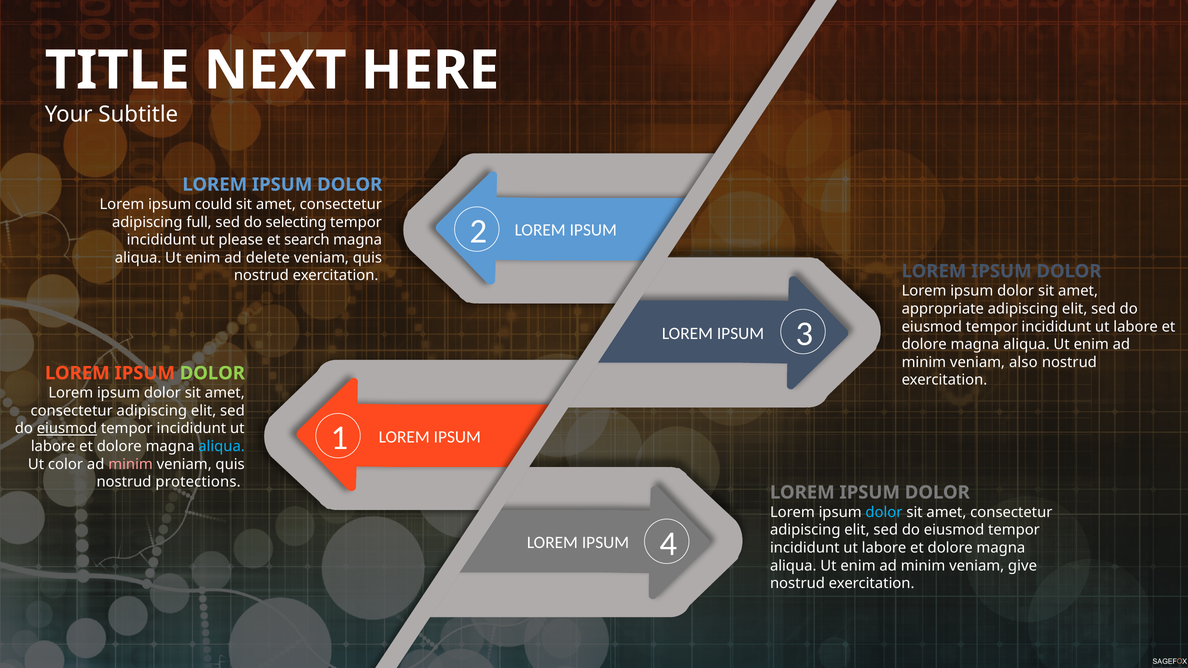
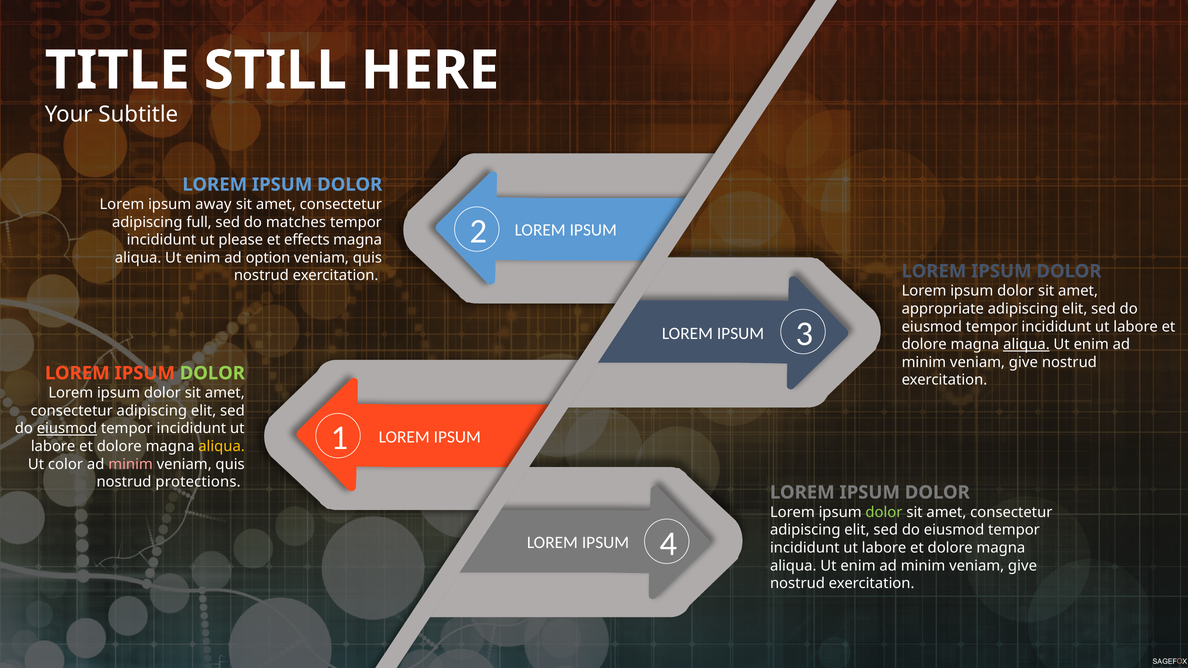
NEXT: NEXT -> STILL (275, 71)
could: could -> away (213, 204)
selecting: selecting -> matches (296, 222)
search: search -> effects (307, 240)
delete: delete -> option (268, 258)
aliqua underline: none -> present (1026, 345)
also: also -> give (1023, 362)
aliqua colour: light blue -> yellow (222, 447)
dolor colour: light blue -> light green (884, 512)
